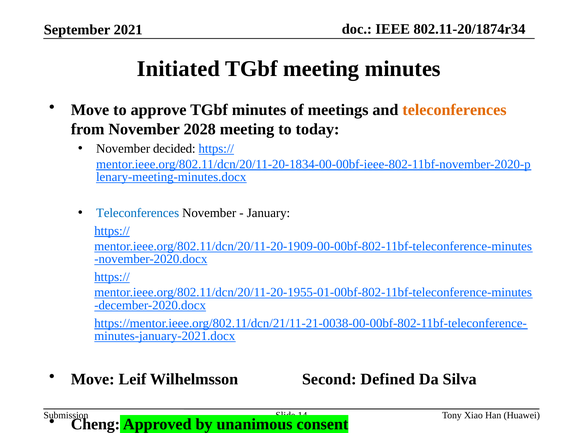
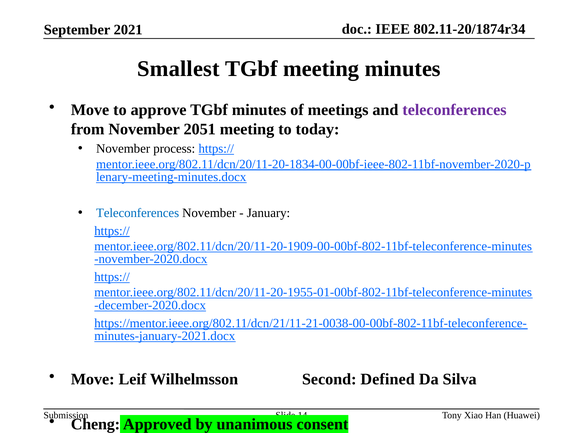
Initiated: Initiated -> Smallest (178, 69)
teleconferences colour: orange -> purple (454, 110)
2028: 2028 -> 2051 (200, 129)
decided: decided -> process (174, 149)
